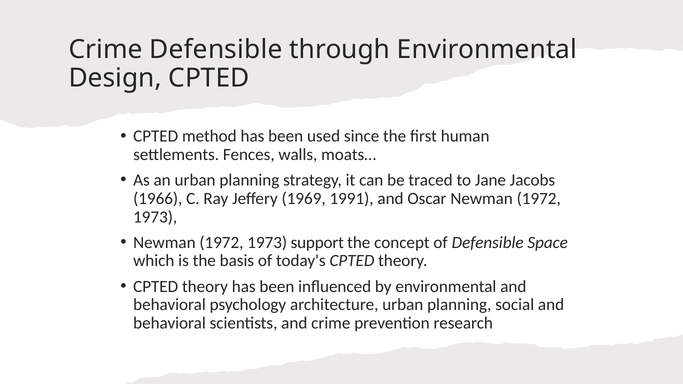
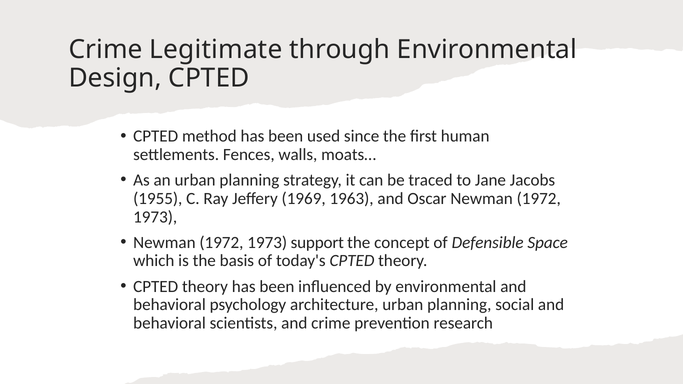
Crime Defensible: Defensible -> Legitimate (216, 50)
1966: 1966 -> 1955 (158, 199)
1991: 1991 -> 1963 (352, 199)
